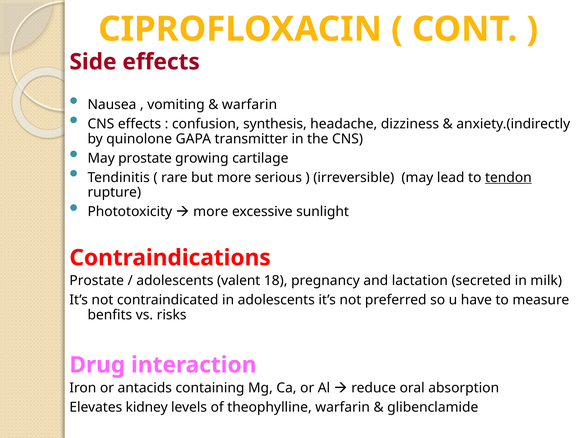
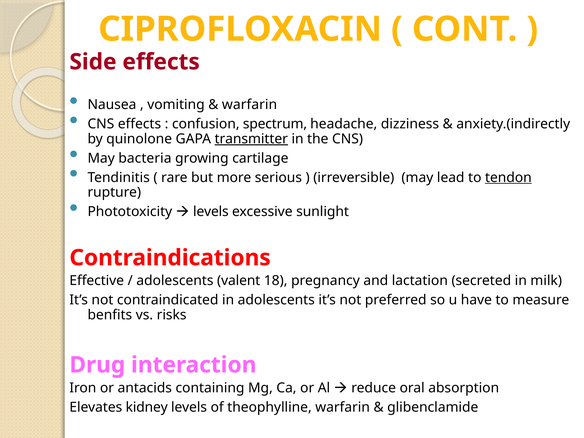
synthesis: synthesis -> spectrum (275, 124)
transmitter underline: none -> present (251, 139)
May prostate: prostate -> bacteria (145, 158)
more: more -> levels (211, 212)
Prostate: Prostate -> Effective (97, 281)
